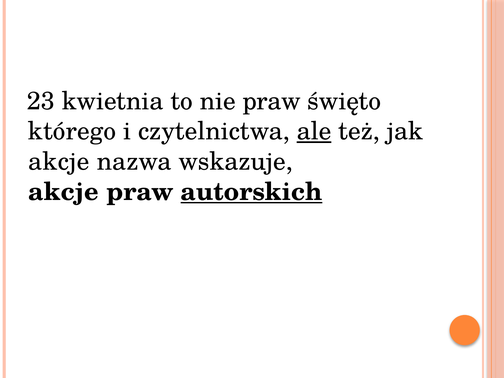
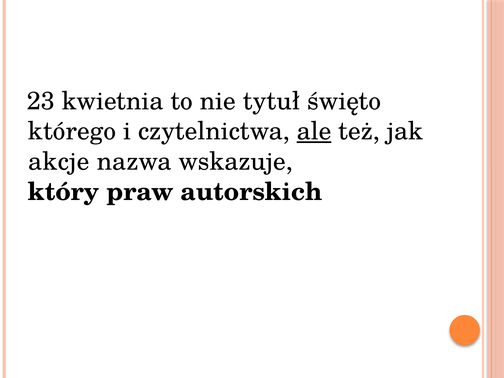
nie praw: praw -> tytuł (271, 101)
akcje: akcje -> który (64, 192)
autorskich underline: present -> none (251, 192)
